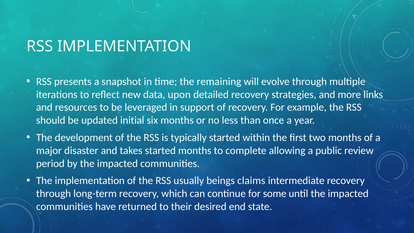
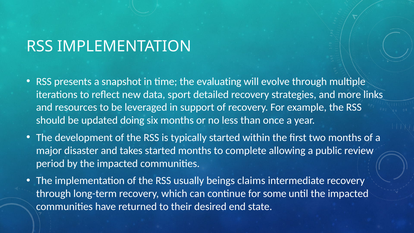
remaining: remaining -> evaluating (219, 81)
upon: upon -> sport (179, 94)
initial: initial -> doing (132, 120)
